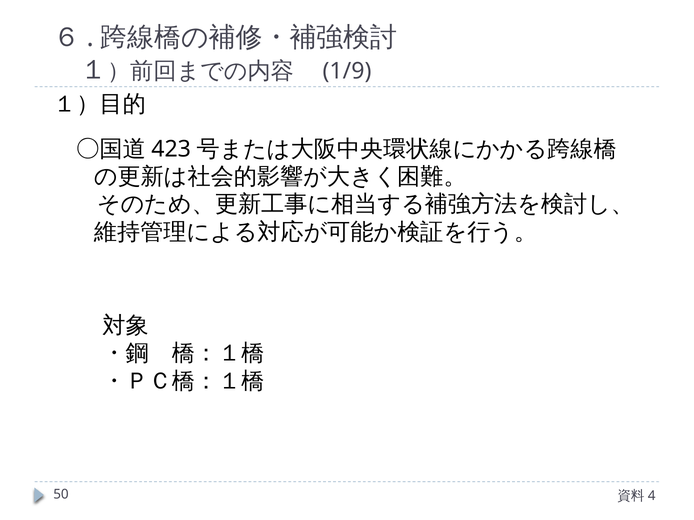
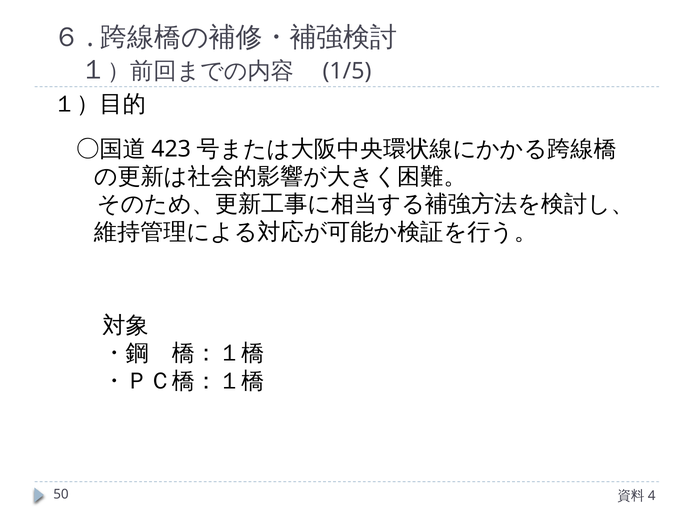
1/9: 1/9 -> 1/5 (347, 71)
